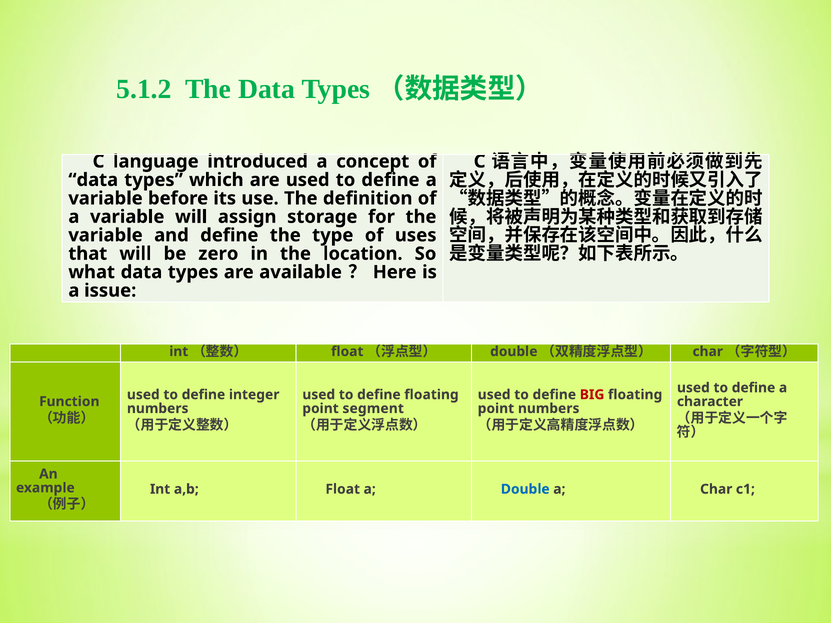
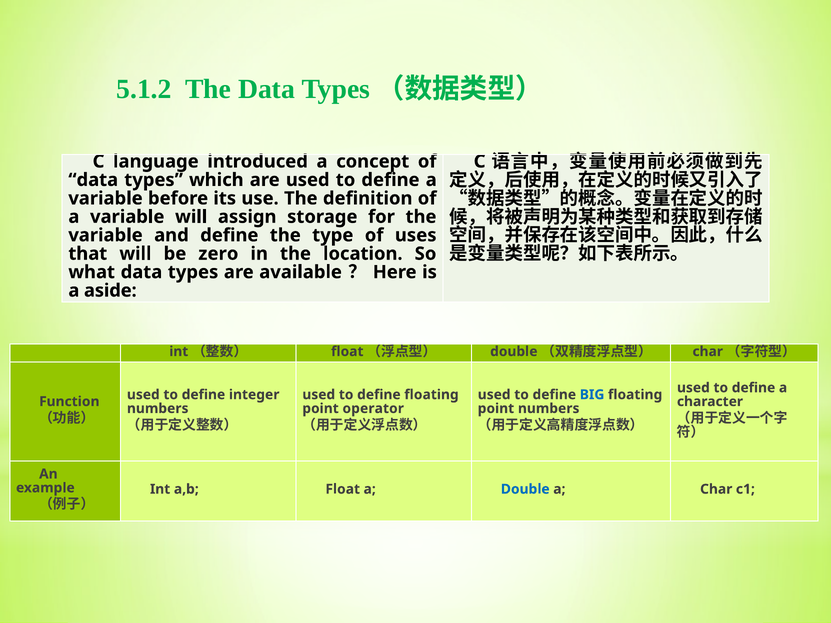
issue: issue -> aside (110, 291)
BIG colour: red -> blue (592, 395)
segment: segment -> operator (373, 409)
